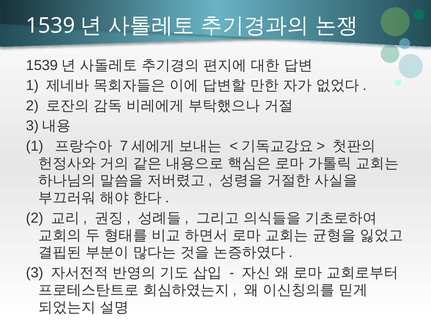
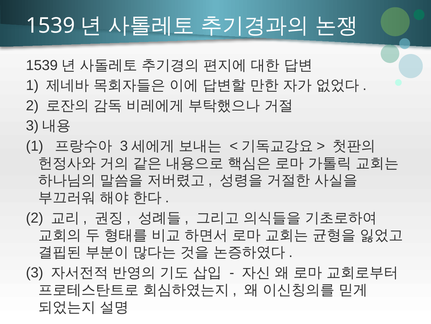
7: 7 -> 3 (124, 146)
